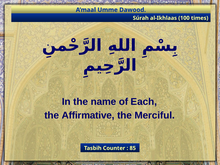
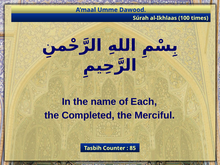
Affirmative: Affirmative -> Completed (88, 115)
